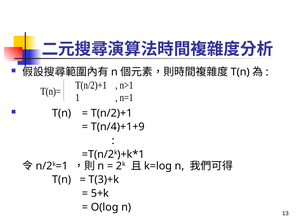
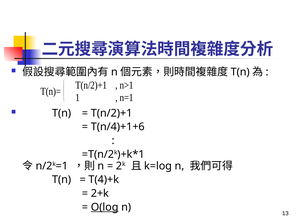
T(n/4)+1+9: T(n/4)+1+9 -> T(n/4)+1+6 (118, 127)
T(3)+k: T(3)+k -> T(4)+k (104, 180)
5+k: 5+k -> 2+k (100, 194)
O(log underline: none -> present (105, 208)
